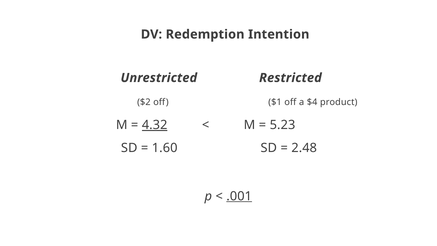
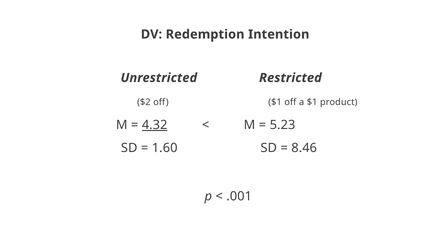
a $4: $4 -> $1 (312, 102)
2.48: 2.48 -> 8.46 (304, 148)
.001 underline: present -> none (239, 196)
